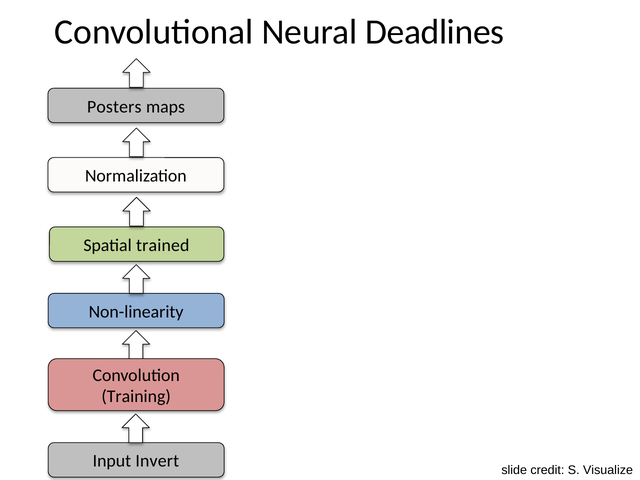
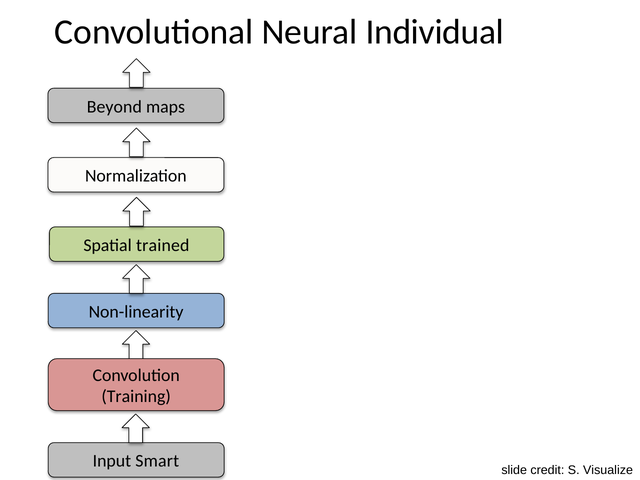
Deadlines: Deadlines -> Individual (435, 32)
Posters: Posters -> Beyond (114, 107)
Invert: Invert -> Smart (157, 461)
